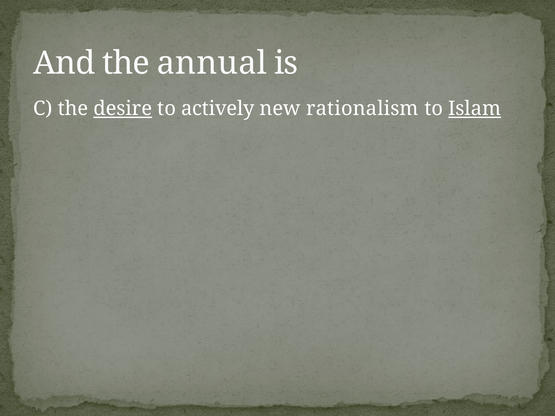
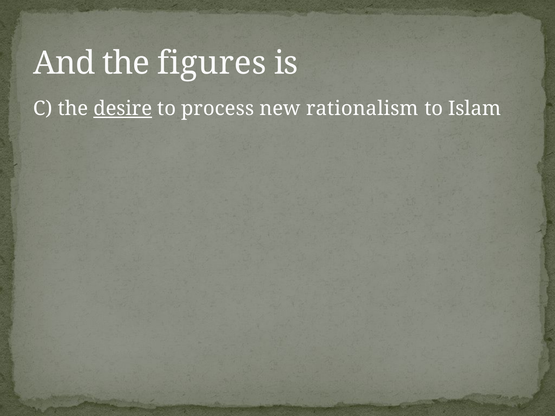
annual: annual -> figures (212, 63)
actively: actively -> process (218, 109)
Islam underline: present -> none (475, 109)
